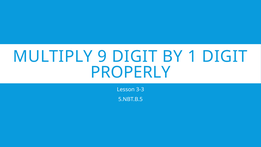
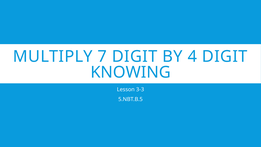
9: 9 -> 7 (102, 56)
1: 1 -> 4 (192, 56)
PROPERLY: PROPERLY -> KNOWING (131, 72)
